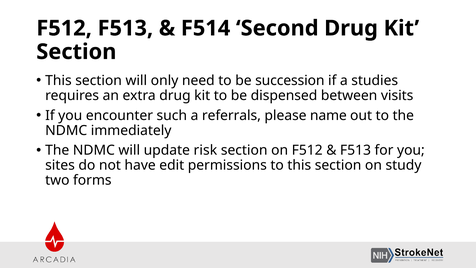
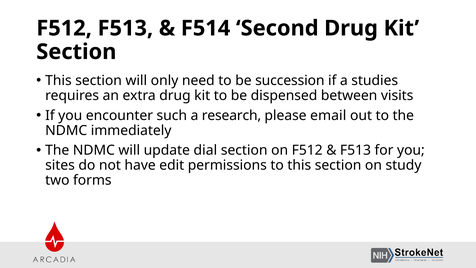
referrals: referrals -> research (231, 115)
name: name -> email (328, 115)
risk: risk -> dial (205, 150)
